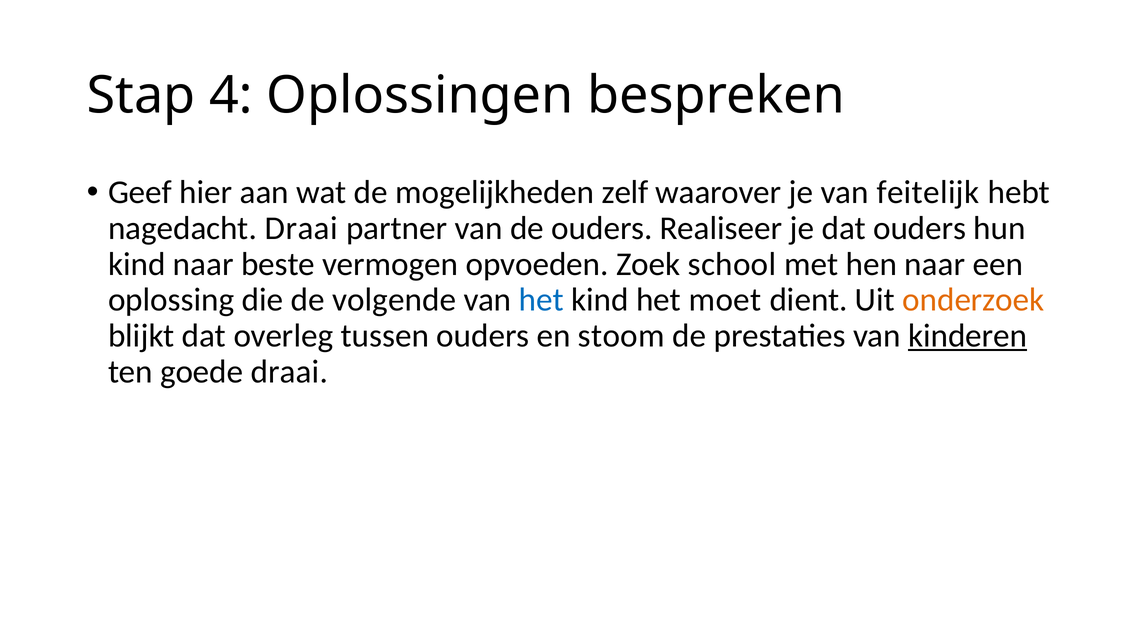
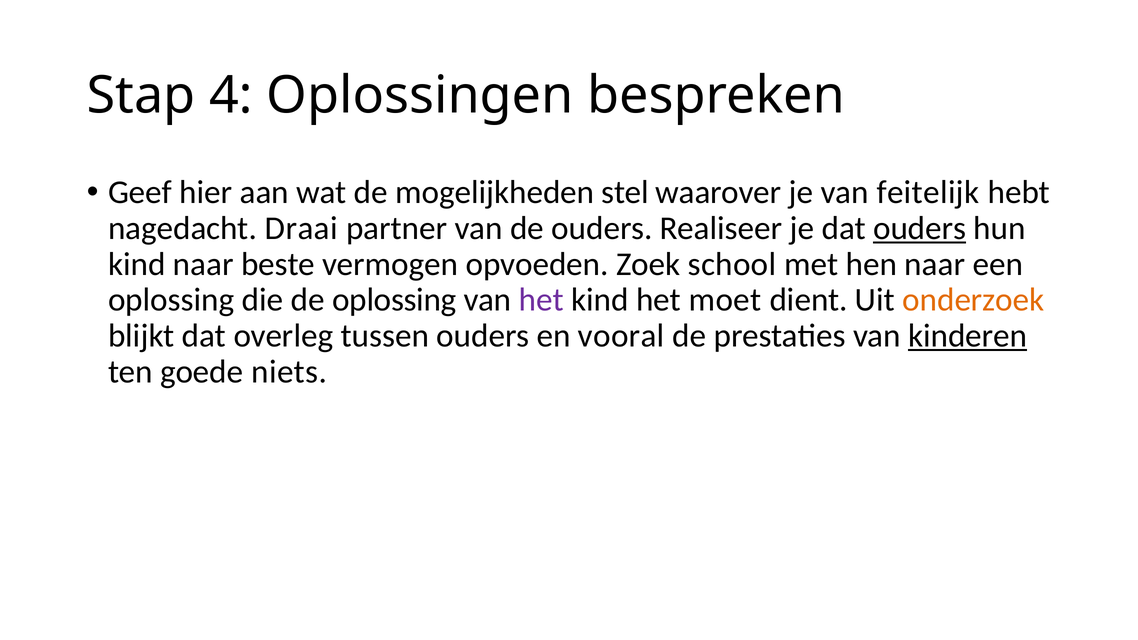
zelf: zelf -> stel (625, 192)
ouders underline: none -> present (920, 228)
de volgende: volgende -> oplossing (394, 300)
het colour: blue -> purple (541, 300)
stoom: stoom -> vooral (621, 336)
goede draai: draai -> niets (289, 372)
